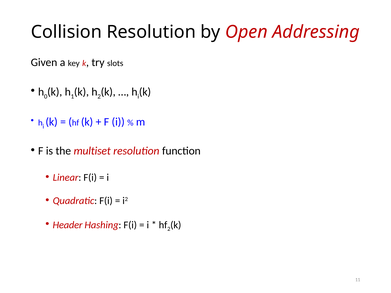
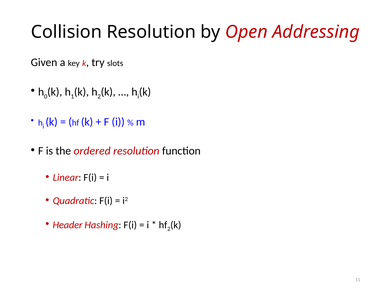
multiset: multiset -> ordered (92, 151)
